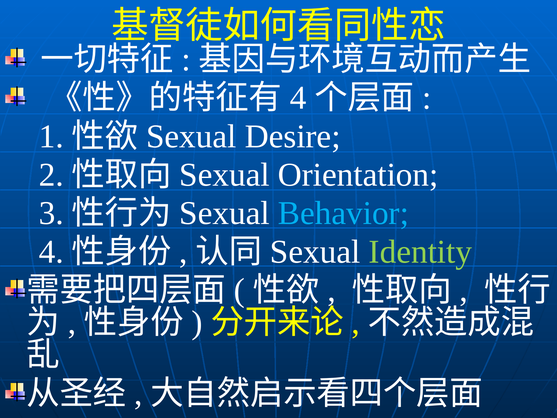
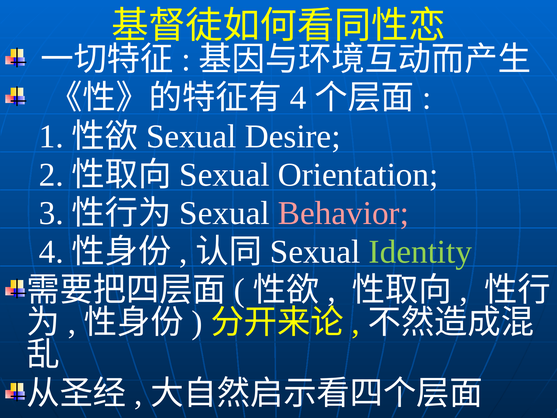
Behavior colour: light blue -> pink (343, 213)
